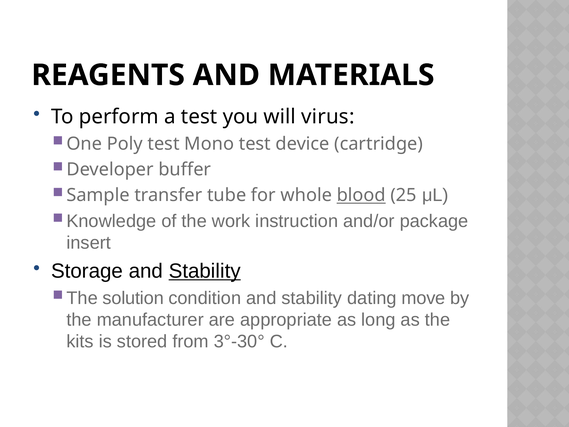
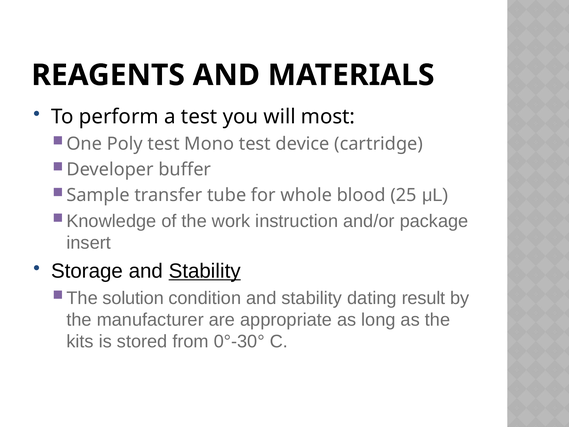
virus: virus -> most (328, 117)
blood underline: present -> none (361, 195)
move: move -> result (423, 298)
3°-30°: 3°-30° -> 0°-30° (239, 341)
